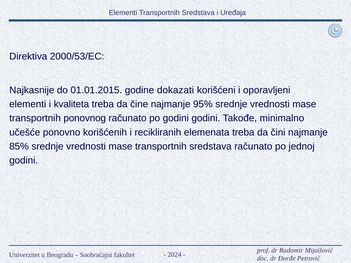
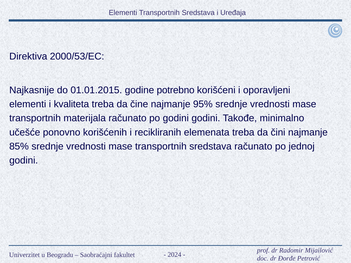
dokazati: dokazati -> potrebno (176, 90)
ponovnog: ponovnog -> materijala (85, 118)
